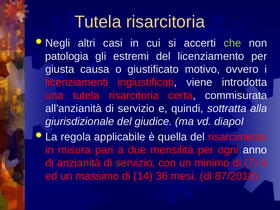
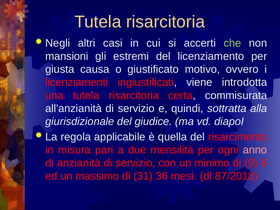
patologia: patologia -> mansioni (67, 56)
anno colour: white -> pink (255, 150)
7: 7 -> 9 (251, 163)
14: 14 -> 31 (143, 176)
